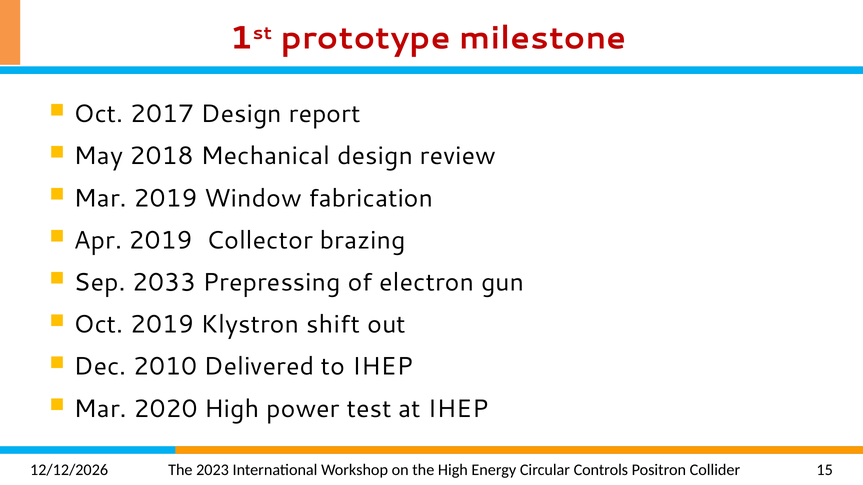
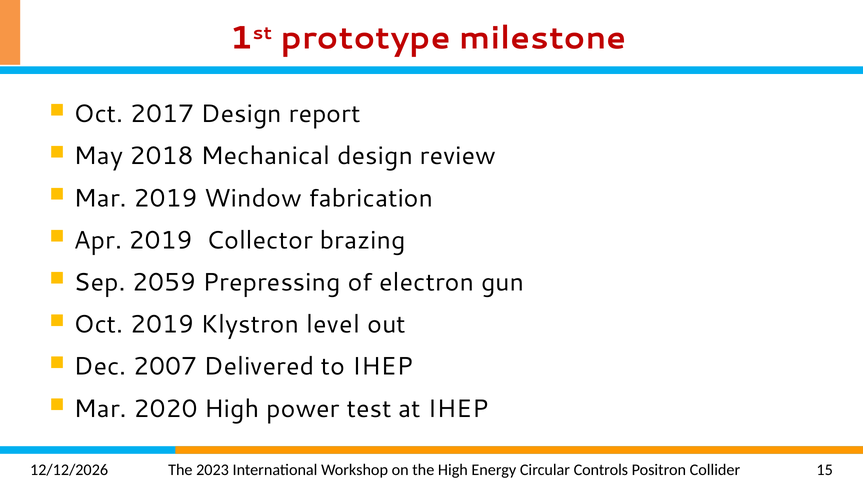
2033: 2033 -> 2059 (164, 283)
shift: shift -> level (333, 325)
2010: 2010 -> 2007 (165, 367)
